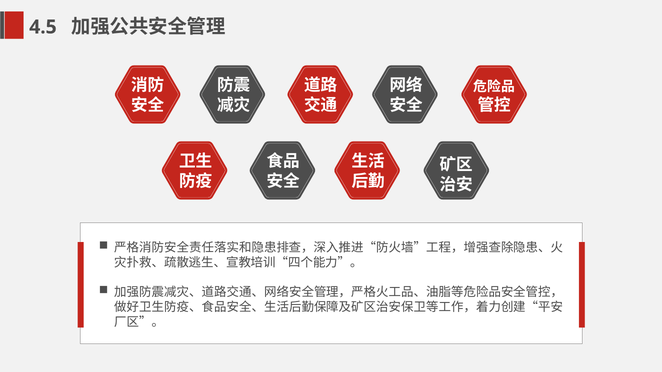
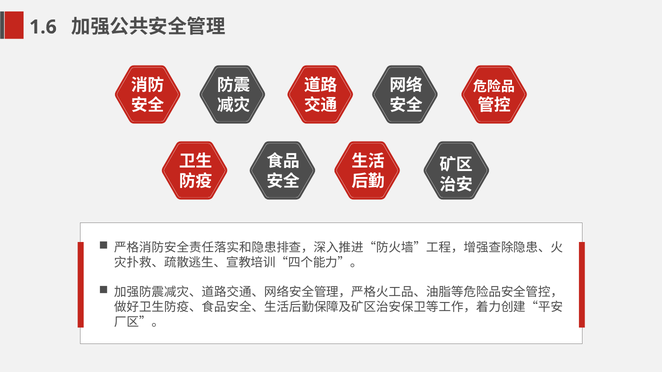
4.5: 4.5 -> 1.6 (43, 27)
